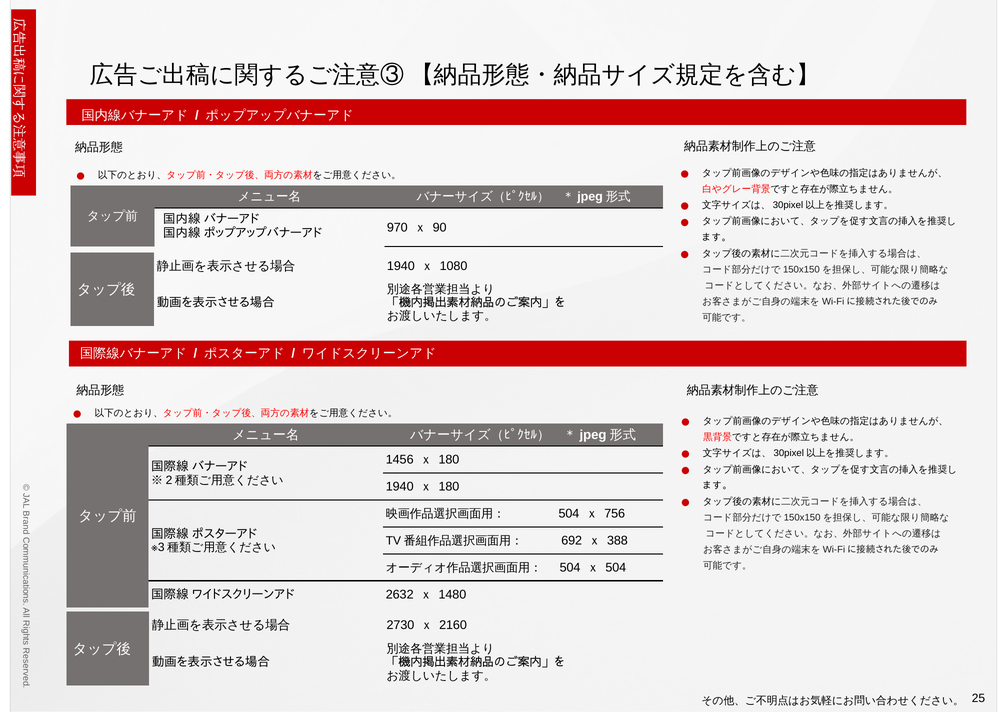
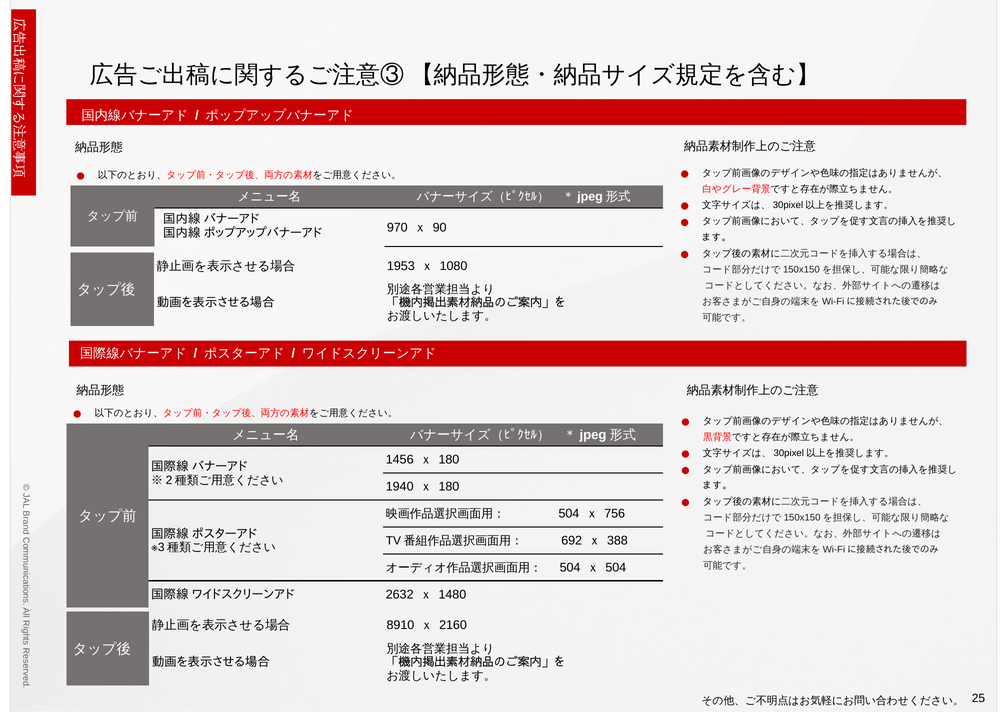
1940: 1940 -> 1953 (401, 266)
2730: 2730 -> 8910 (400, 625)
